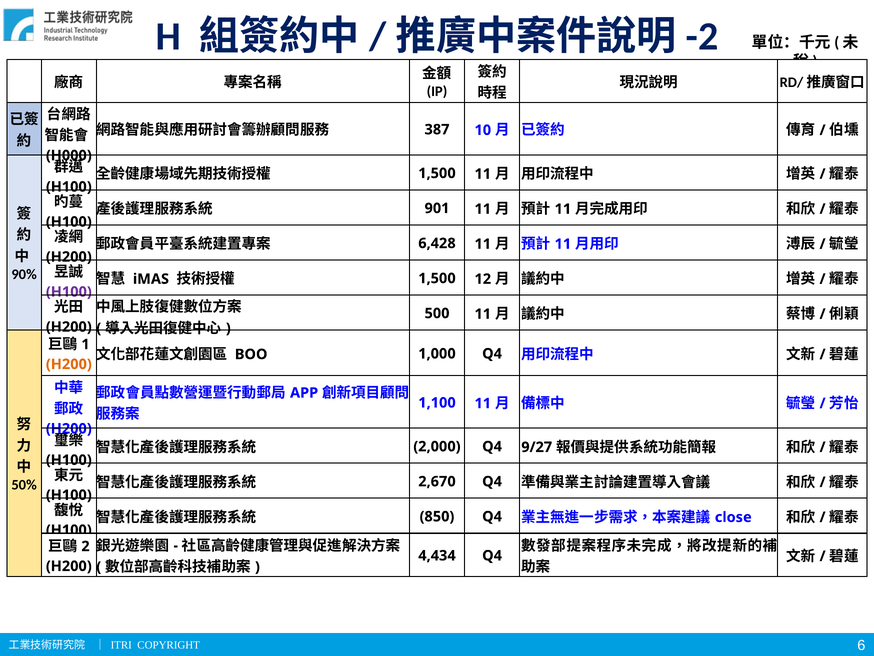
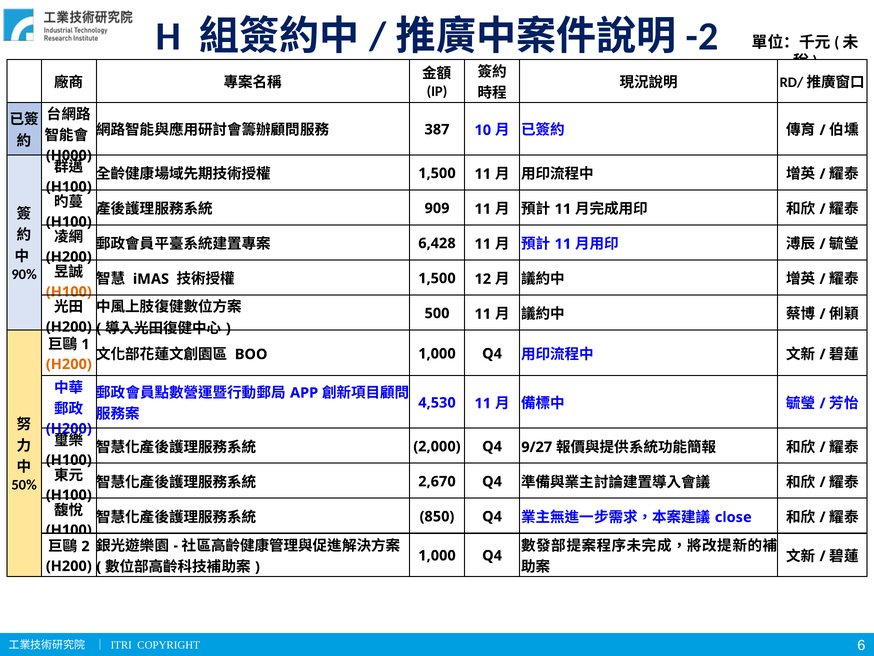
901: 901 -> 909 (437, 208)
H100 colour: purple -> orange (69, 292)
1,100: 1,100 -> 4,530 (437, 402)
4,434: 4,434 -> 1,000 (437, 555)
